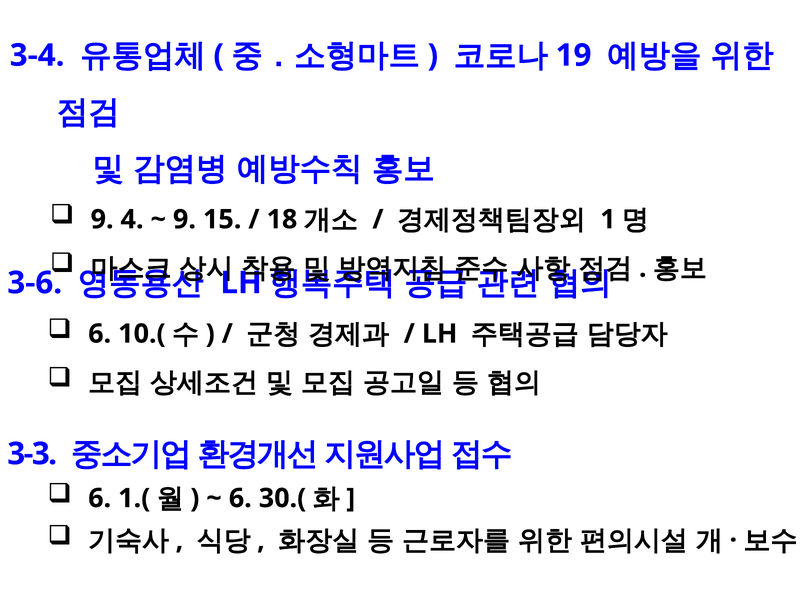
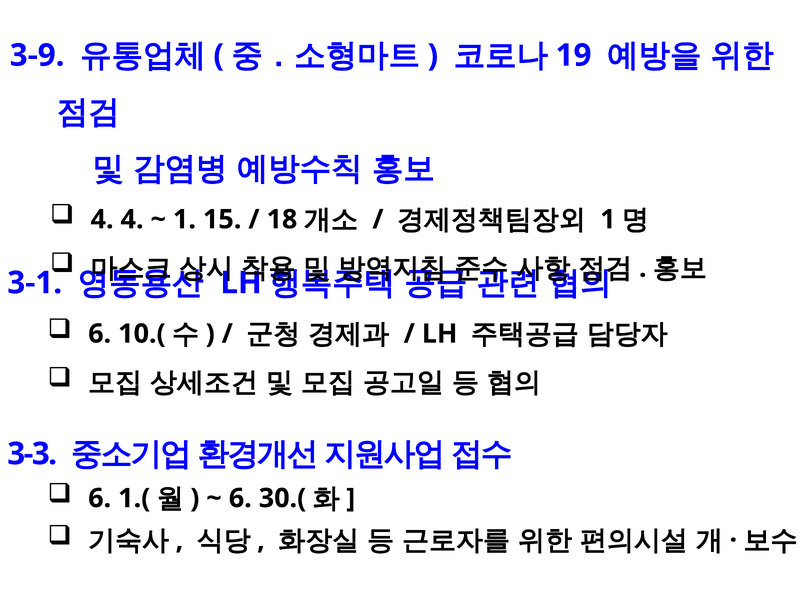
3-4: 3-4 -> 3-9 (37, 55)
9: 9 -> 4 (102, 220)
9: 9 -> 1 (184, 220)
3-6: 3-6 -> 3-1 (35, 283)
